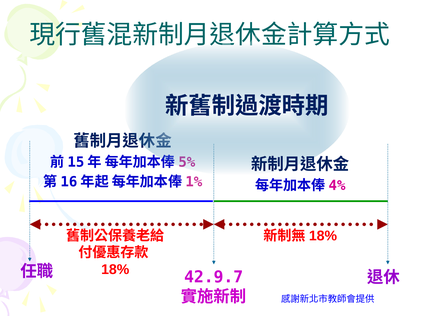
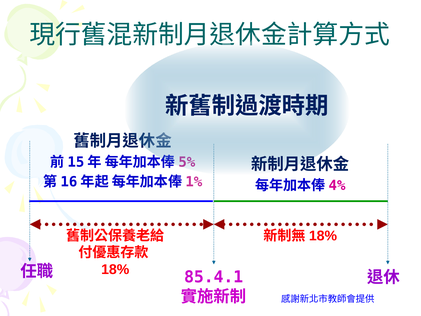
42.9.7: 42.9.7 -> 85.4.1 (214, 277)
